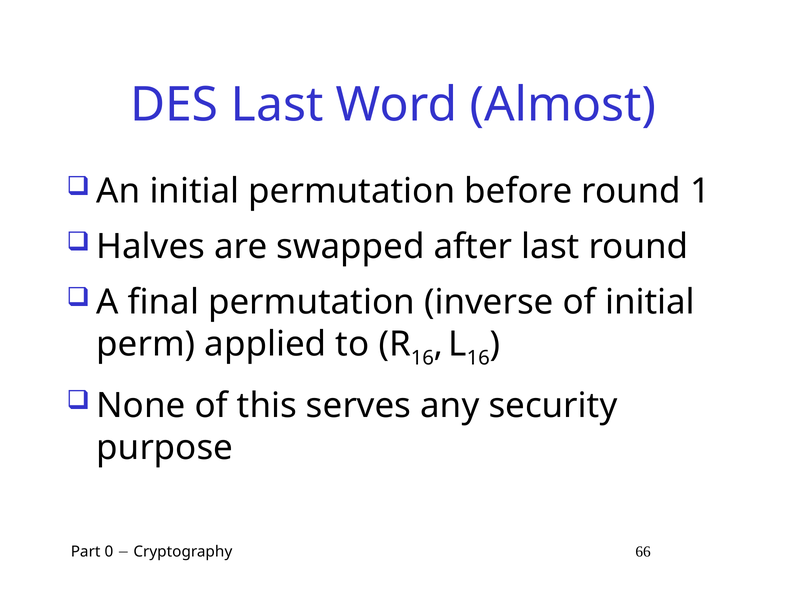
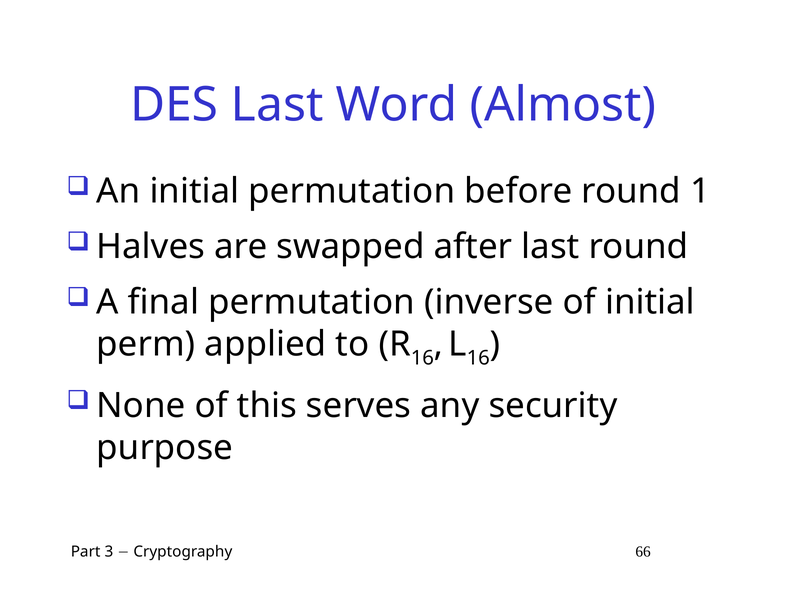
0: 0 -> 3 (109, 552)
